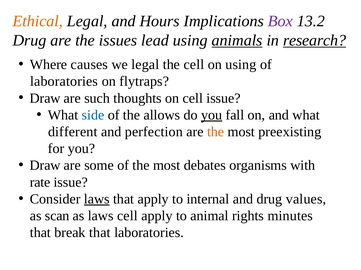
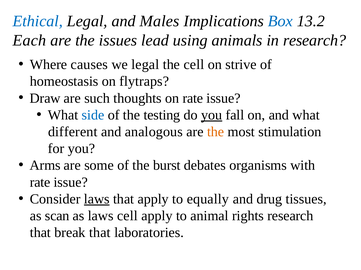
Ethical colour: orange -> blue (38, 21)
Hours: Hours -> Males (160, 21)
Box colour: purple -> blue (280, 21)
Drug: Drug -> Each (29, 40)
animals underline: present -> none (237, 40)
research underline: present -> none (315, 40)
on using: using -> strive (241, 65)
laboratories: laboratories -> homeostasis (64, 82)
on cell: cell -> rate (193, 98)
allows: allows -> testing (162, 115)
perfection: perfection -> analogous (154, 132)
preexisting: preexisting -> stimulation (290, 132)
Draw: Draw -> Arms (45, 166)
of the most: most -> burst (167, 166)
internal: internal -> equally (208, 200)
values: values -> tissues (306, 200)
rights minutes: minutes -> research (290, 216)
